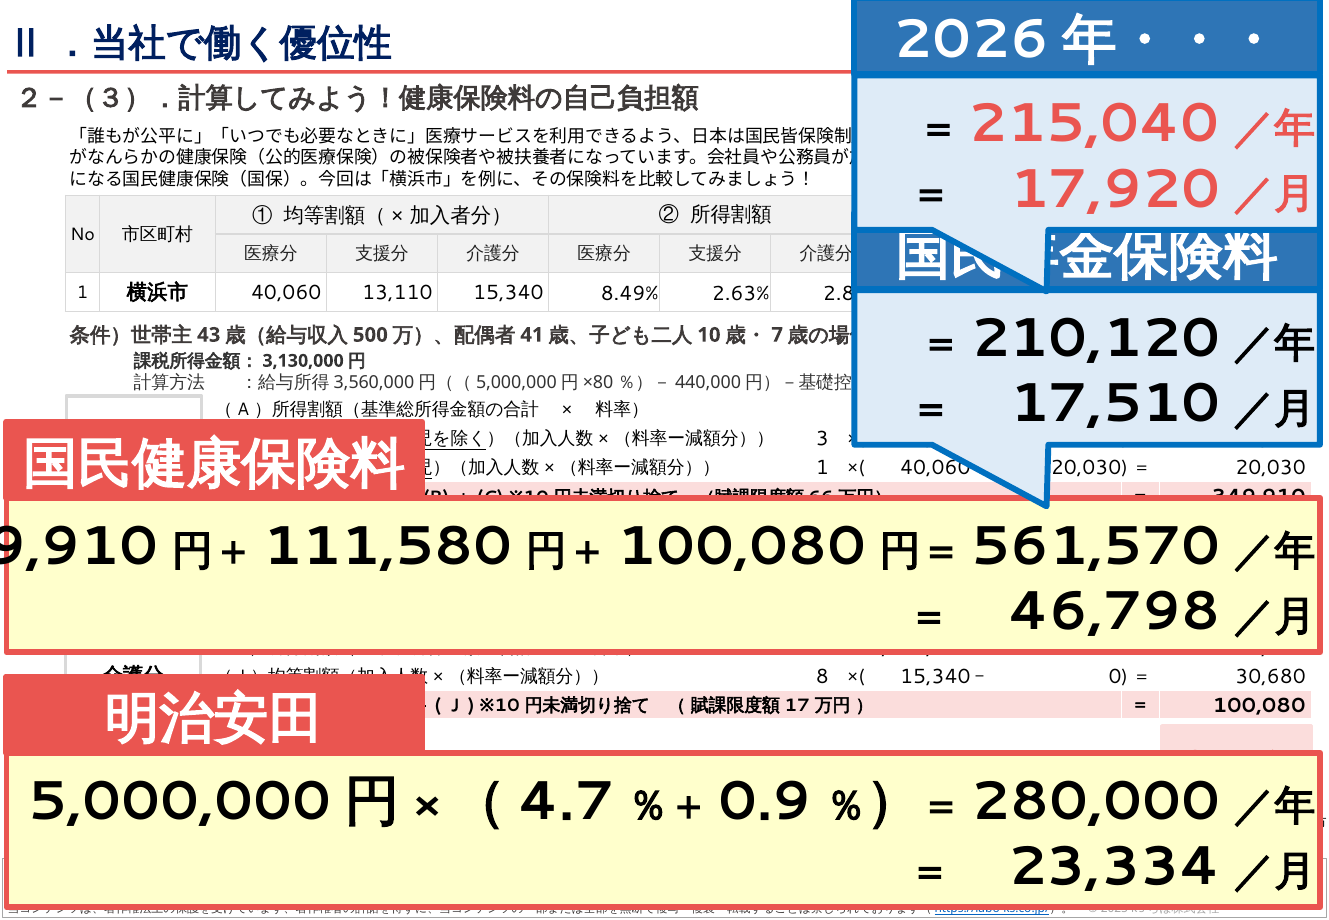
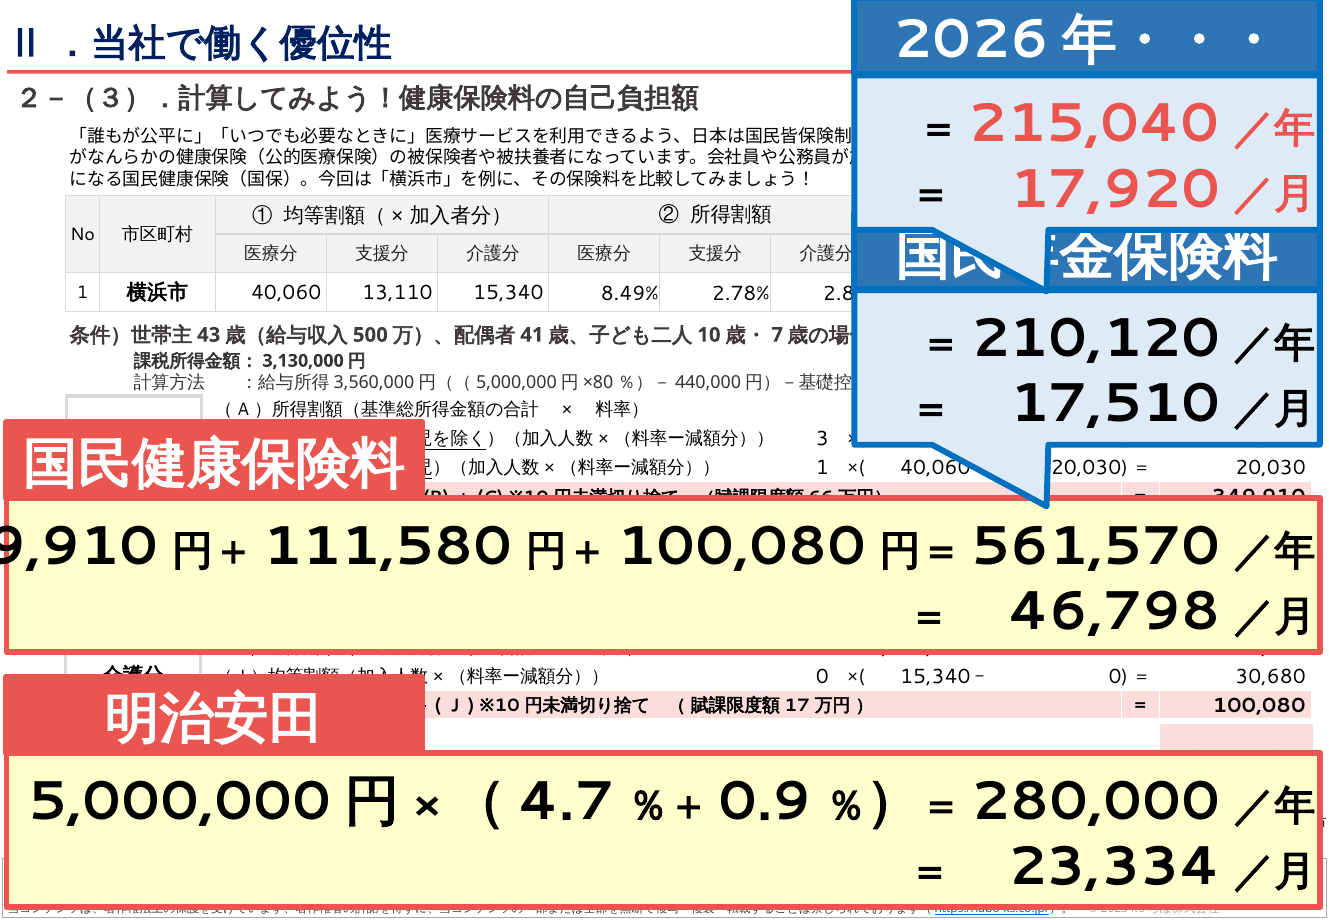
2.63%: 2.63% -> 2.78% (741, 294)
8: 8 -> 0 (822, 676)
